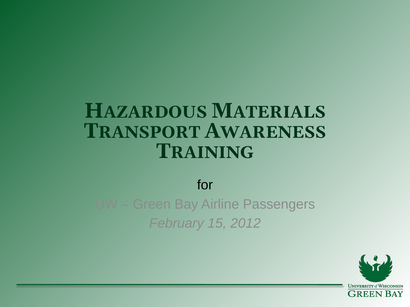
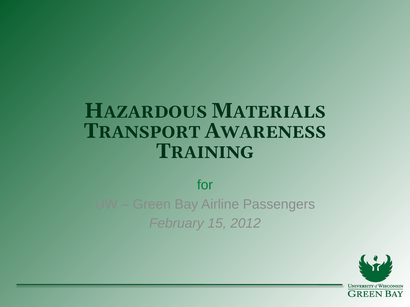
for colour: black -> green (205, 185)
